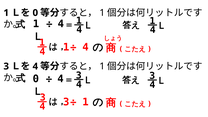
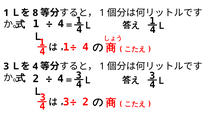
0: 0 -> 8 (35, 13)
0: 0 -> 2 (36, 79)
1: 1 -> 2 (86, 102)
